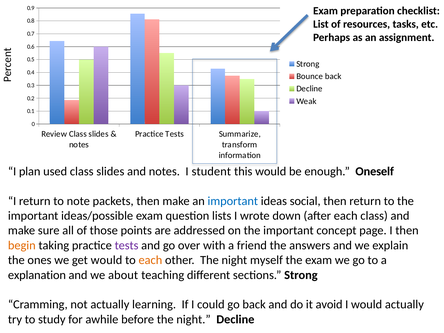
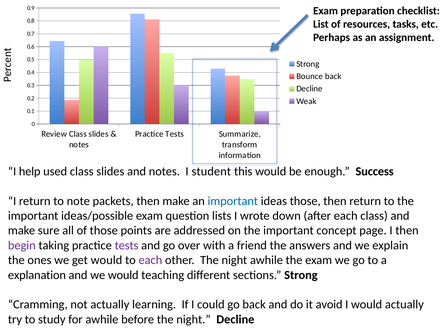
plan: plan -> help (30, 171)
Oneself: Oneself -> Success (375, 171)
ideas social: social -> those (305, 201)
begin colour: orange -> purple (22, 245)
each colour: orange -> purple (150, 260)
night myself: myself -> awhile (266, 260)
we about: about -> would (123, 275)
